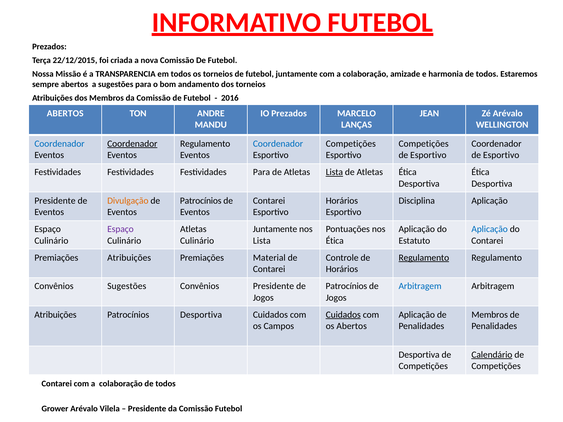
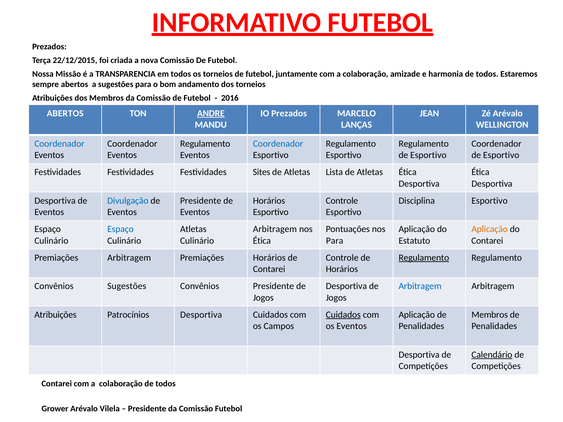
ANDRE underline: none -> present (211, 113)
Coordenador underline: present -> none (132, 144)
Competições: Competições -> Regulamento (351, 144)
Competições: Competições -> Regulamento (424, 144)
Festividades Para: Para -> Sites (262, 172)
Lista underline: present -> none (334, 172)
Presidente: Presidente -> Desportiva (55, 201)
Divulgação colour: orange -> blue (128, 201)
Patrocínios: Patrocínios -> Presidente (201, 201)
Contarei: Contarei -> Horários (269, 201)
Horários: Horários -> Controle (342, 201)
Disciplina Aplicação: Aplicação -> Esportivo (490, 201)
Espaço colour: purple -> blue (120, 229)
Juntamente: Juntamente -> Arbitragem (275, 229)
Aplicação colour: blue -> orange (490, 229)
Lista: Lista -> Ética (262, 241)
Ética: Ética -> Para (335, 241)
Premiações Atribuições: Atribuições -> Arbitragem (129, 258)
Premiações Material: Material -> Horários (269, 258)
Patrocínios: Patrocínios -> Desportiva (346, 286)
os Abertos: Abertos -> Eventos (352, 326)
